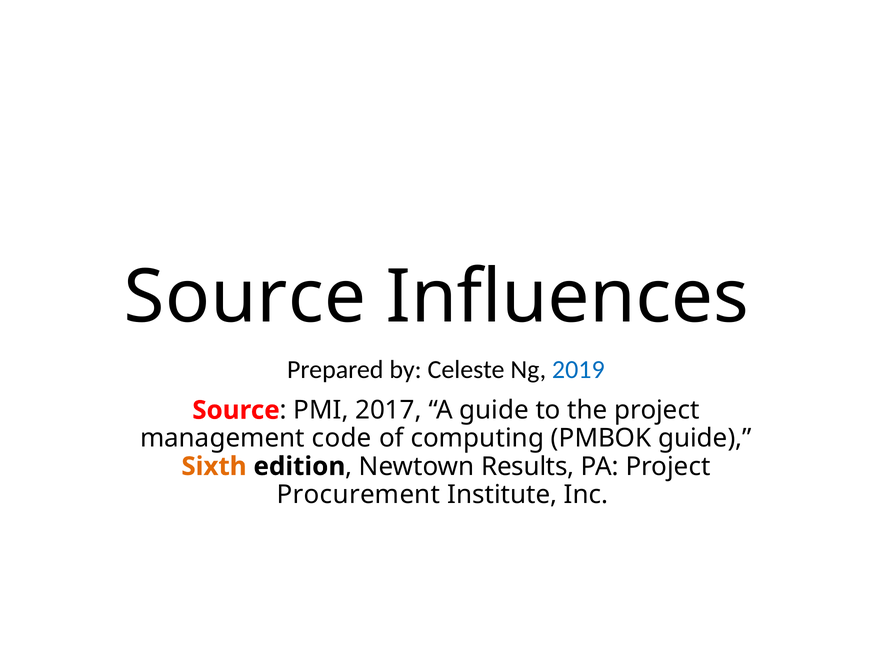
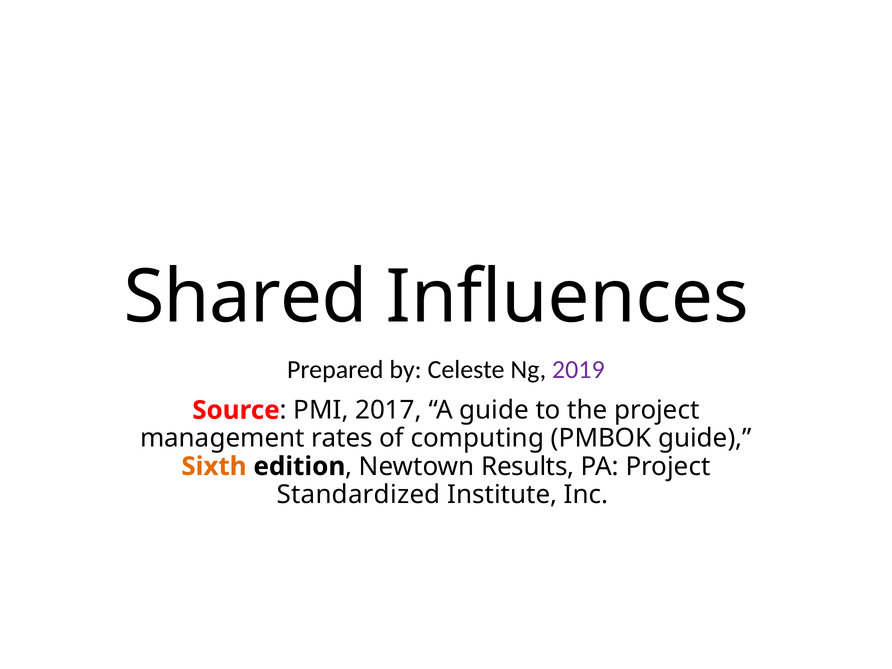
Source: Source -> Shared (246, 297)
2019 colour: blue -> purple (578, 370)
code: code -> rates (342, 438)
Procurement: Procurement -> Standardized (359, 495)
